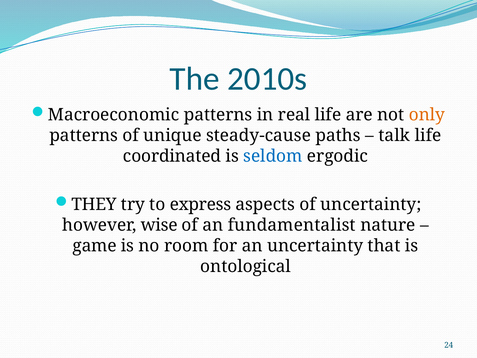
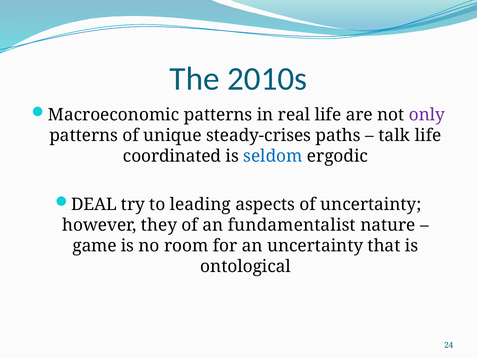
only colour: orange -> purple (427, 115)
steady-cause: steady-cause -> steady-crises (259, 136)
THEY: THEY -> DEAL (94, 204)
express: express -> leading (200, 204)
wise: wise -> they (159, 225)
